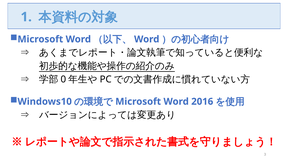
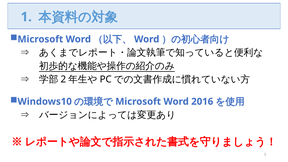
0: 0 -> 2 (63, 79)
